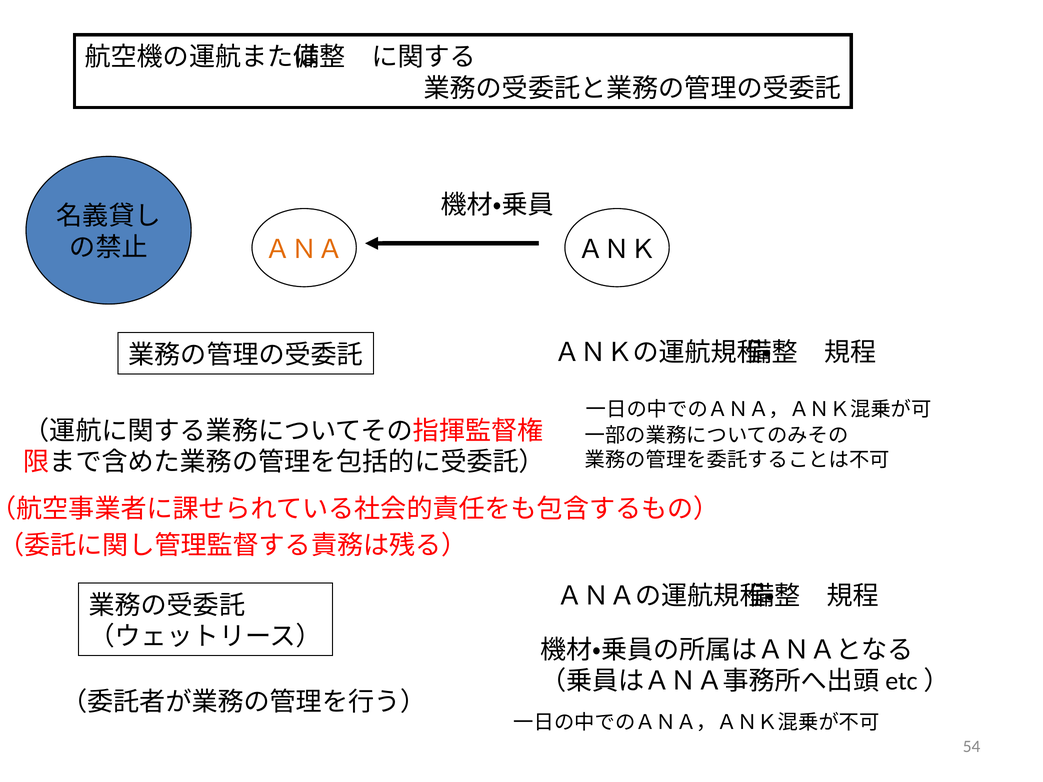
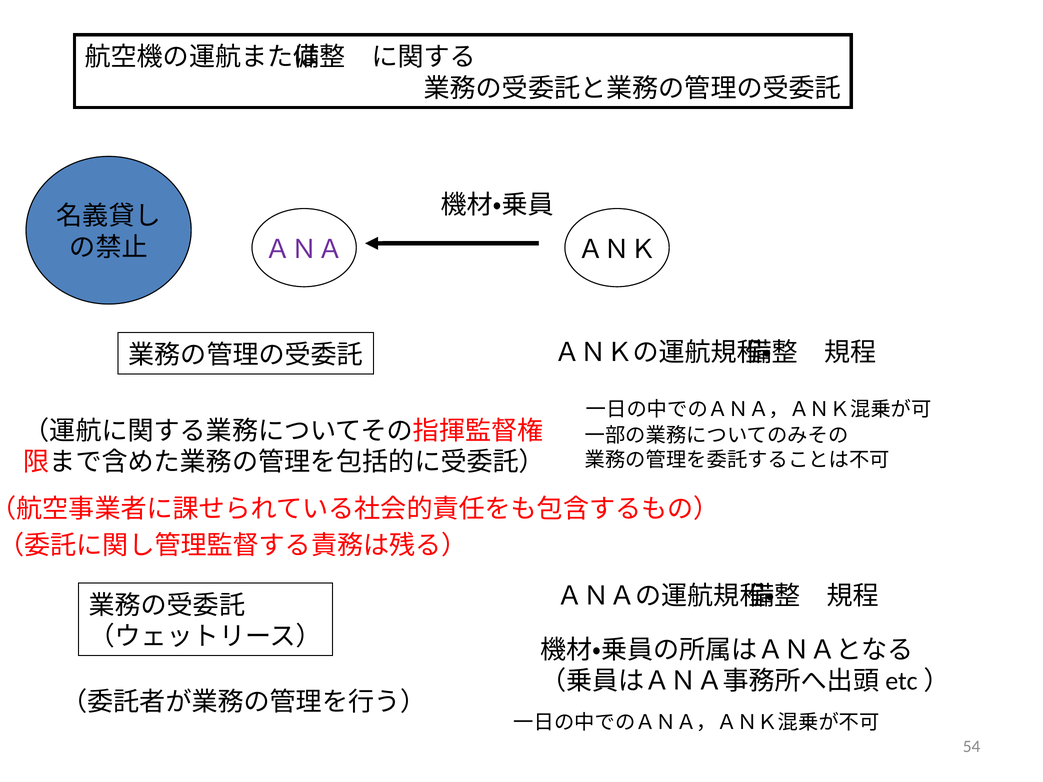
ＡＮＡ colour: orange -> purple (304, 250)
